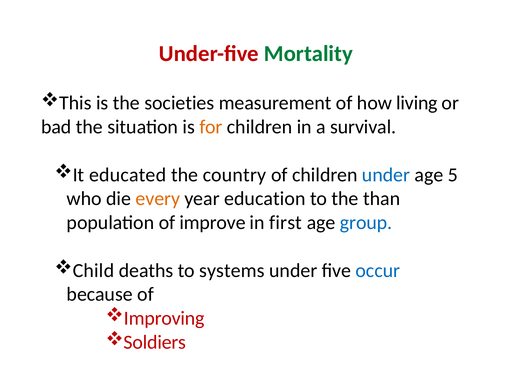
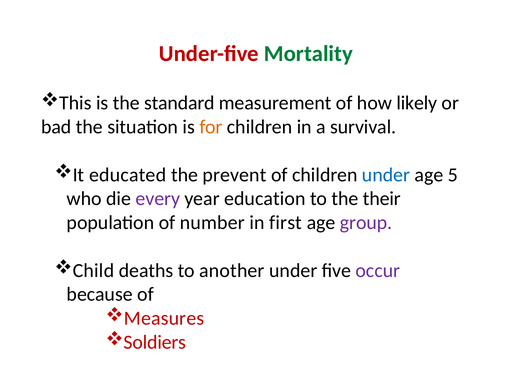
societies: societies -> standard (179, 103)
living: living -> likely (417, 103)
country: country -> prevent (235, 175)
every colour: orange -> purple (158, 199)
than: than -> their (382, 199)
improve: improve -> number (212, 223)
group colour: blue -> purple (366, 223)
systems: systems -> another (232, 270)
occur colour: blue -> purple (378, 270)
Improving: Improving -> Measures (164, 318)
